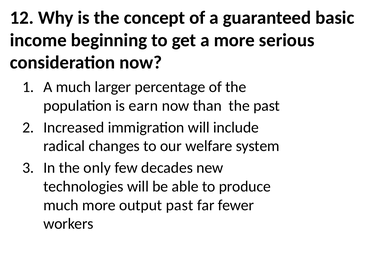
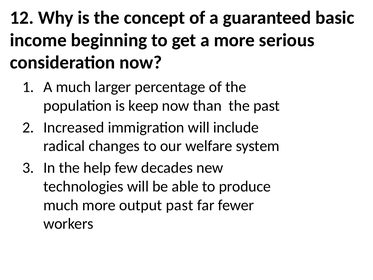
earn: earn -> keep (143, 106)
only: only -> help (97, 168)
